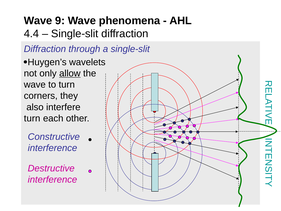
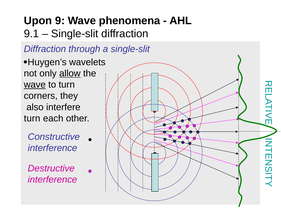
Wave: Wave -> Upon (38, 21)
4.4: 4.4 -> 9.1 (31, 34)
wave underline: none -> present (35, 85)
